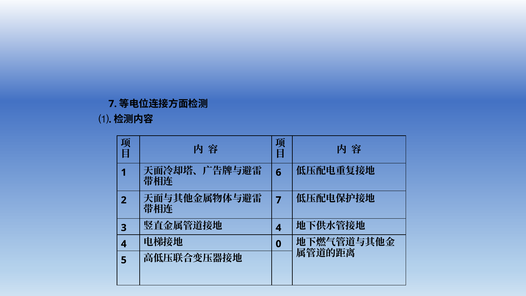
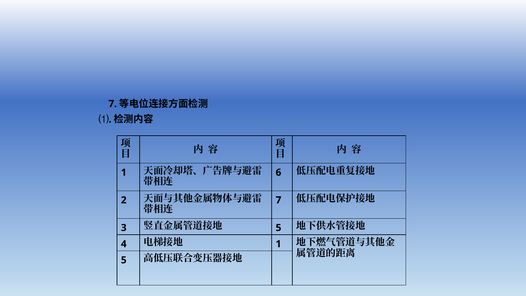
4: 4 -> 5 (278, 228)
0: 0 -> 1 (278, 244)
